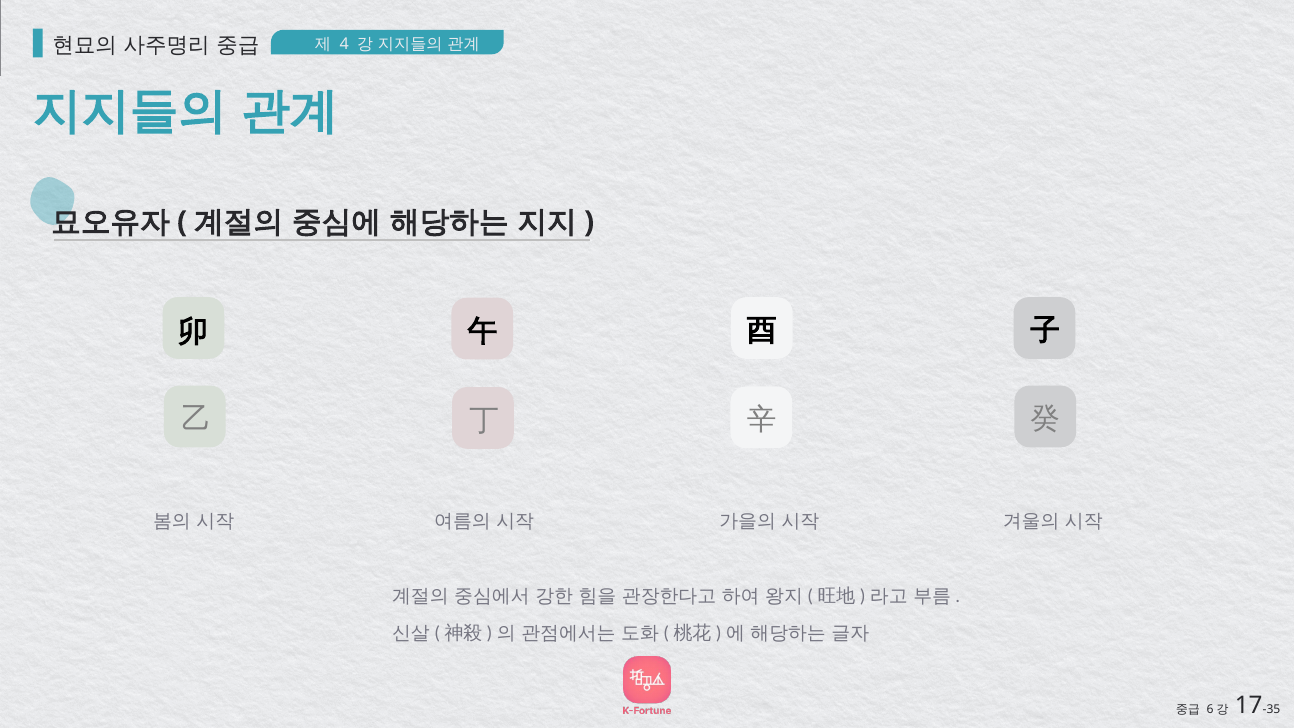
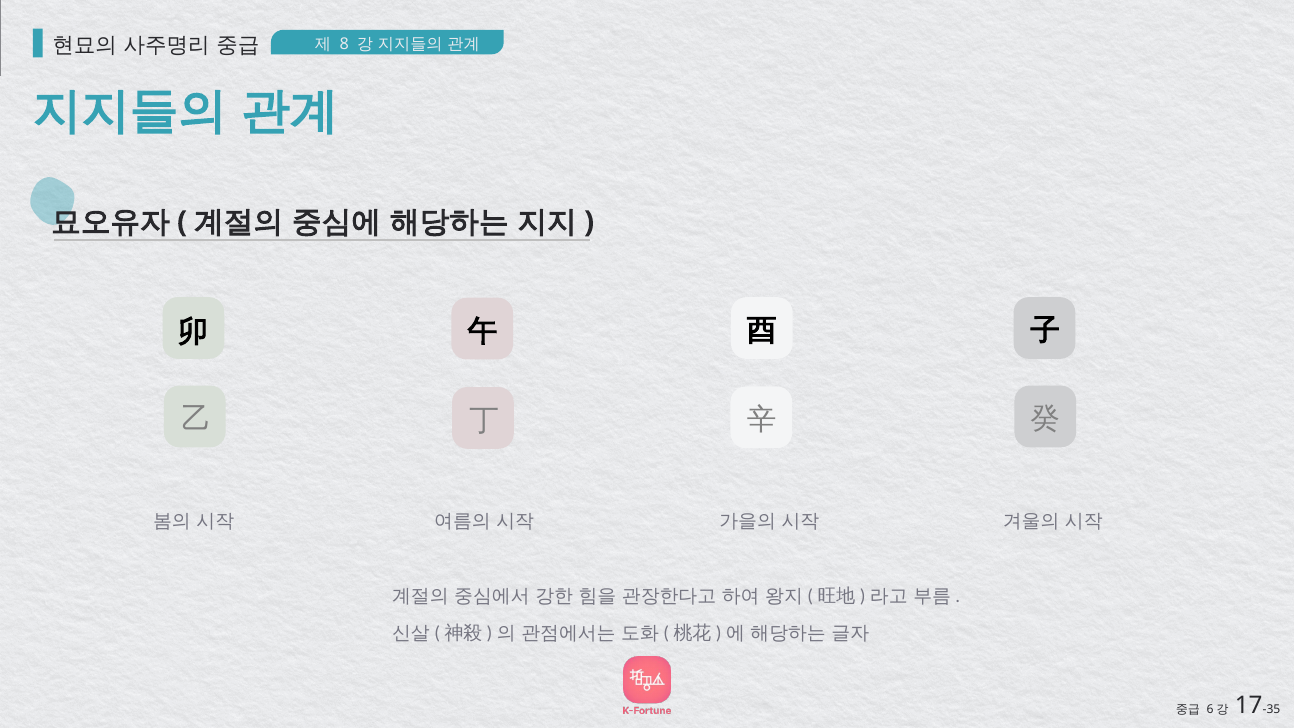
4: 4 -> 8 (344, 45)
